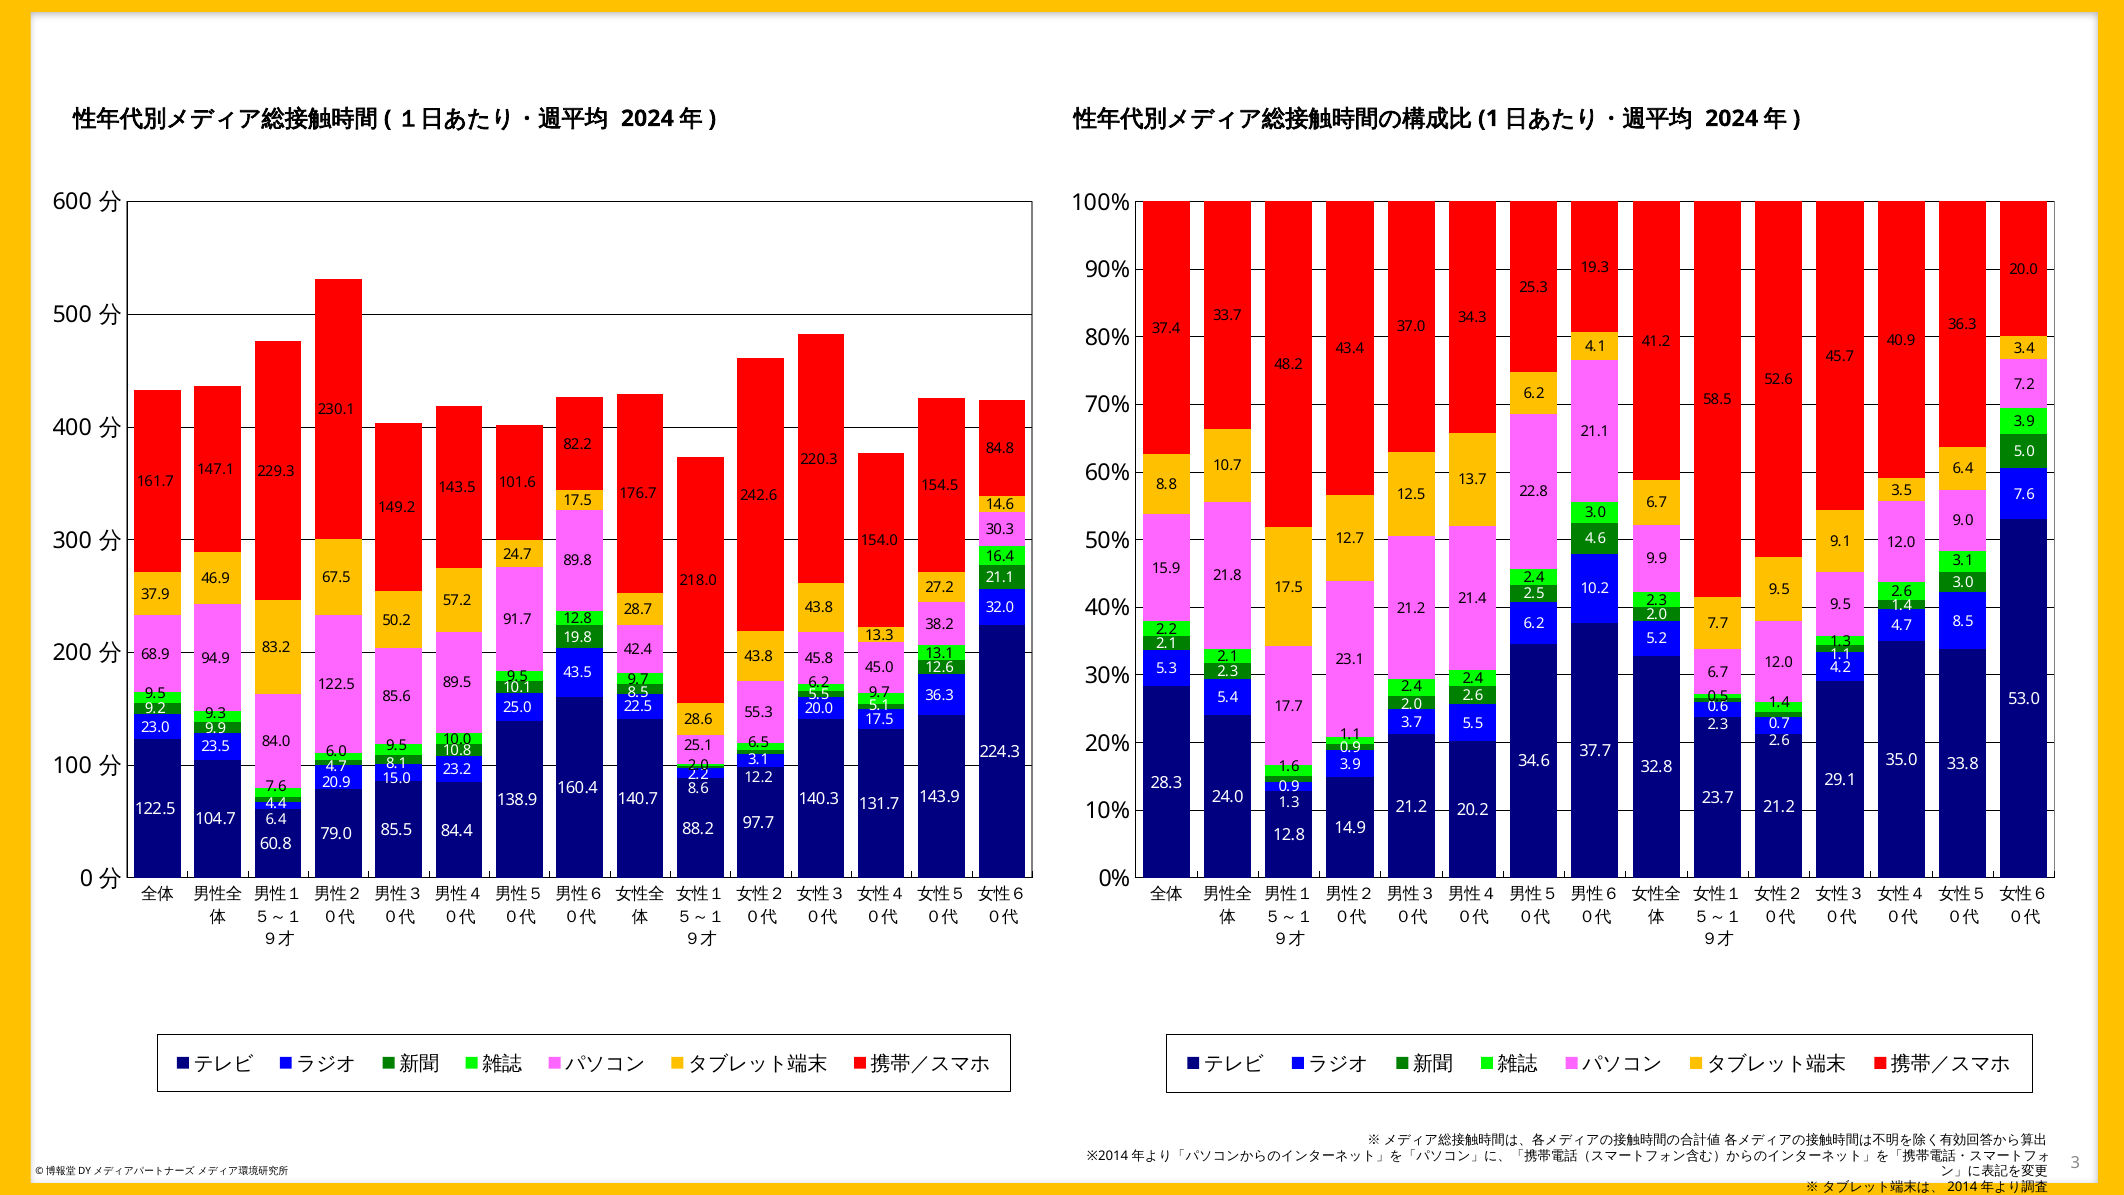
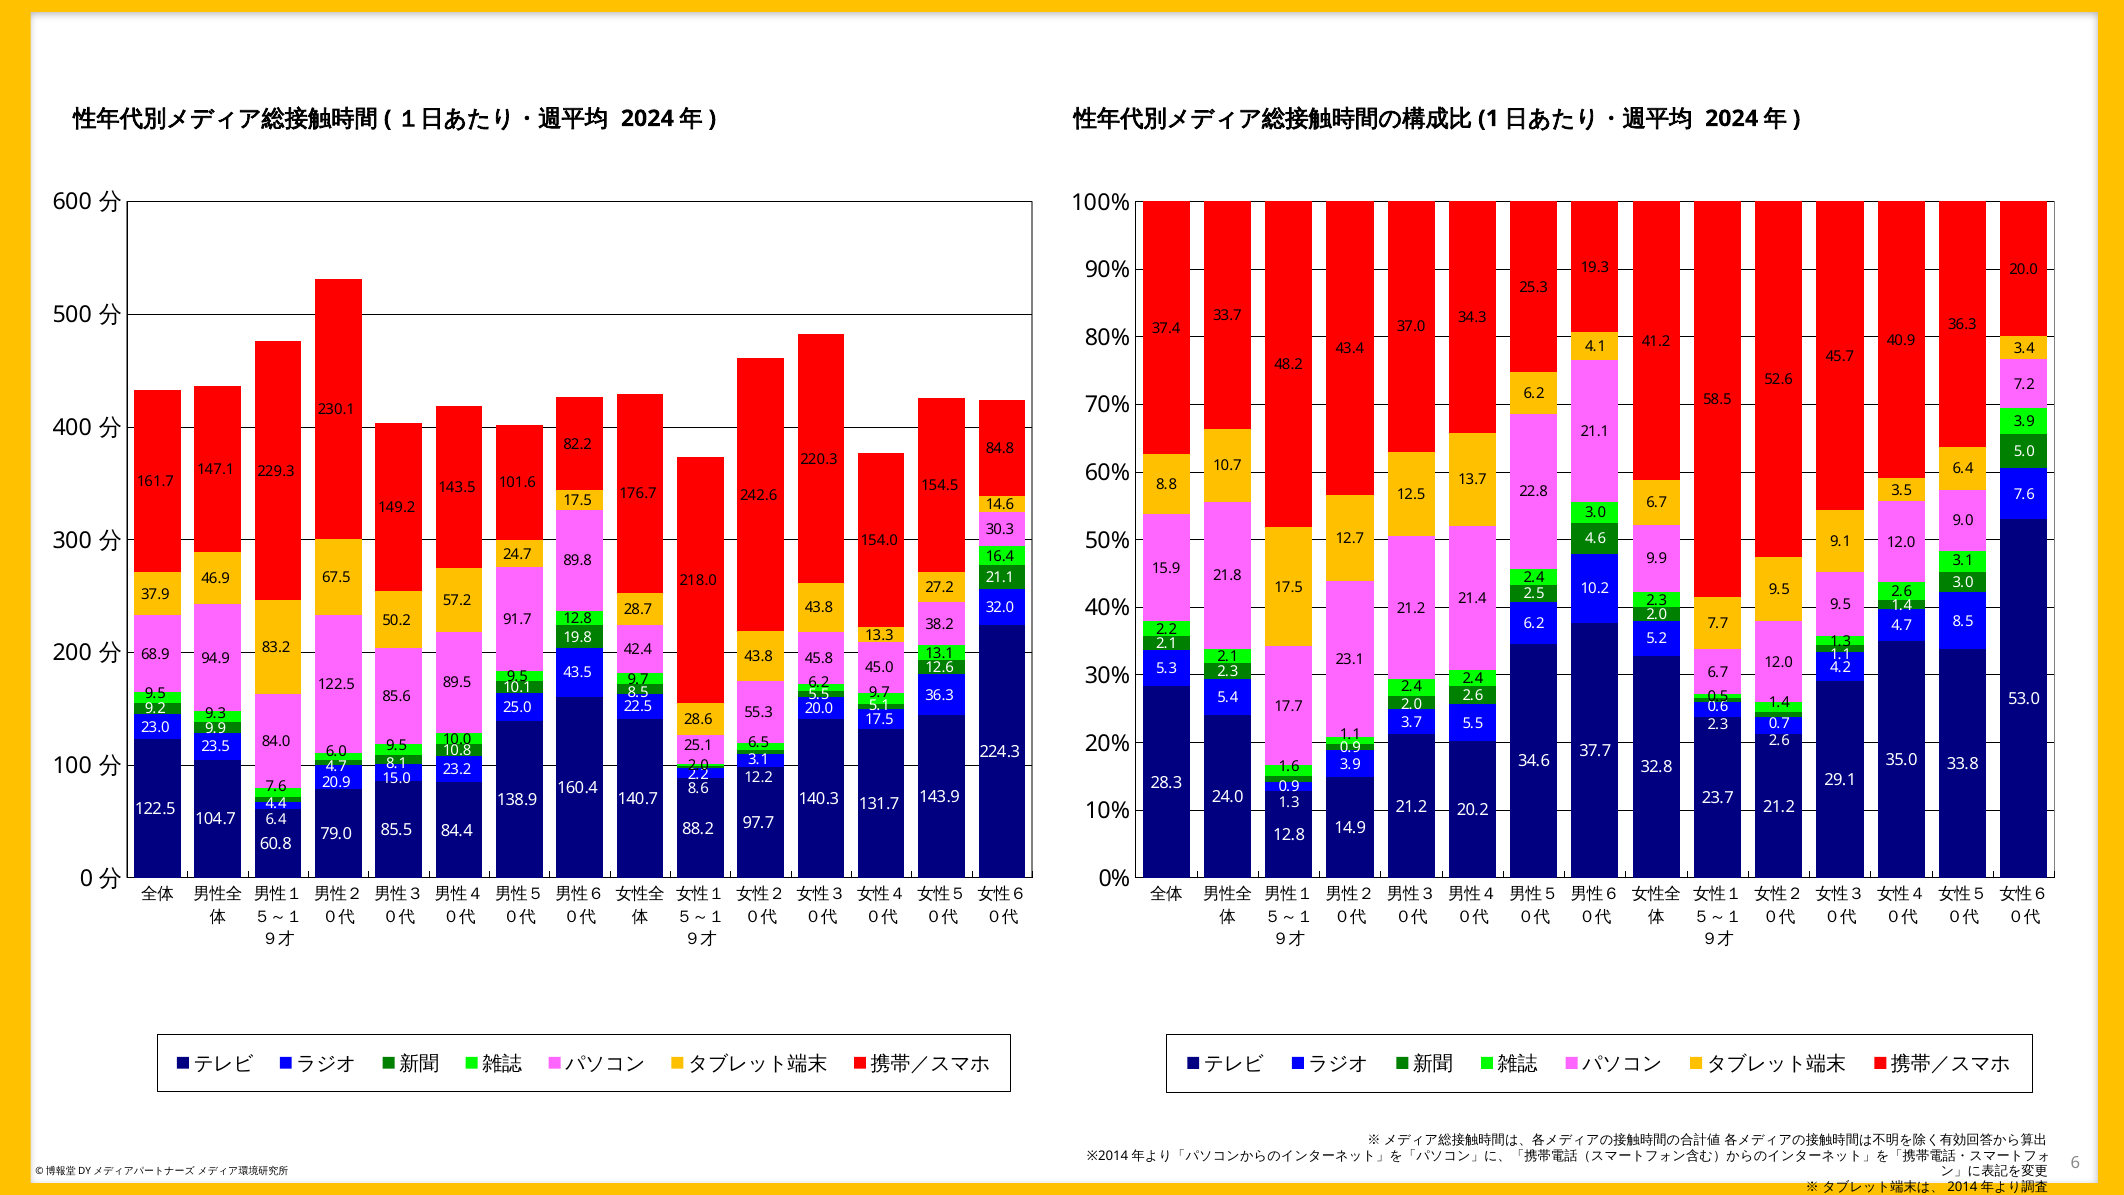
3: 3 -> 6 (2075, 1163)
